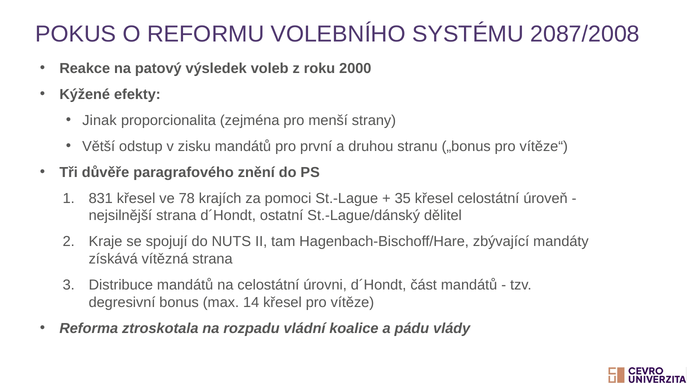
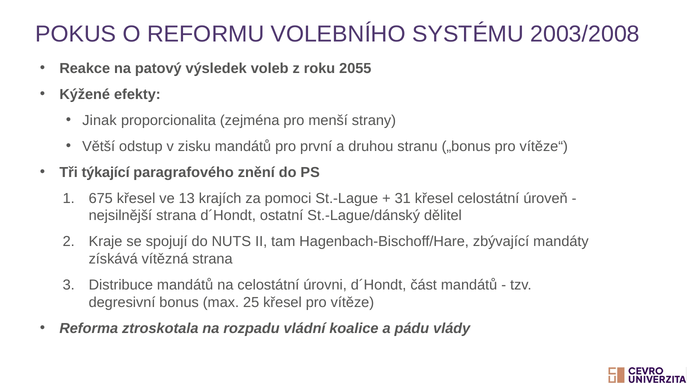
2087/2008: 2087/2008 -> 2003/2008 (585, 34)
2000: 2000 -> 2055 (355, 68)
důvěře: důvěře -> týkající (106, 172)
831: 831 -> 675 (101, 199)
78: 78 -> 13 (187, 199)
35: 35 -> 31 (403, 199)
14: 14 -> 25 (251, 303)
